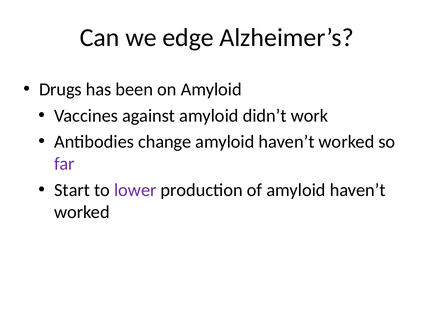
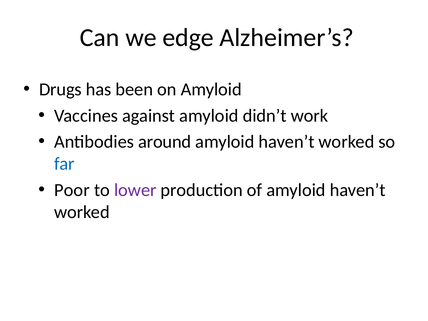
change: change -> around (165, 142)
far colour: purple -> blue (64, 164)
Start: Start -> Poor (72, 190)
